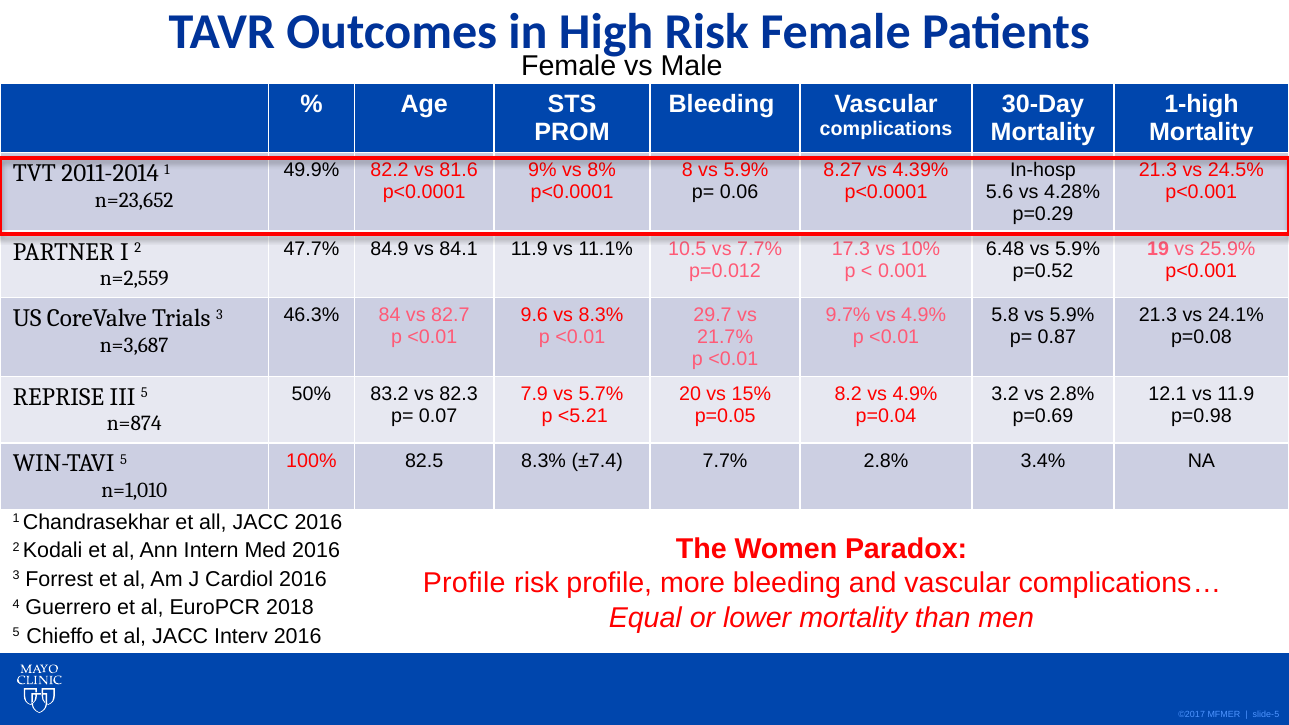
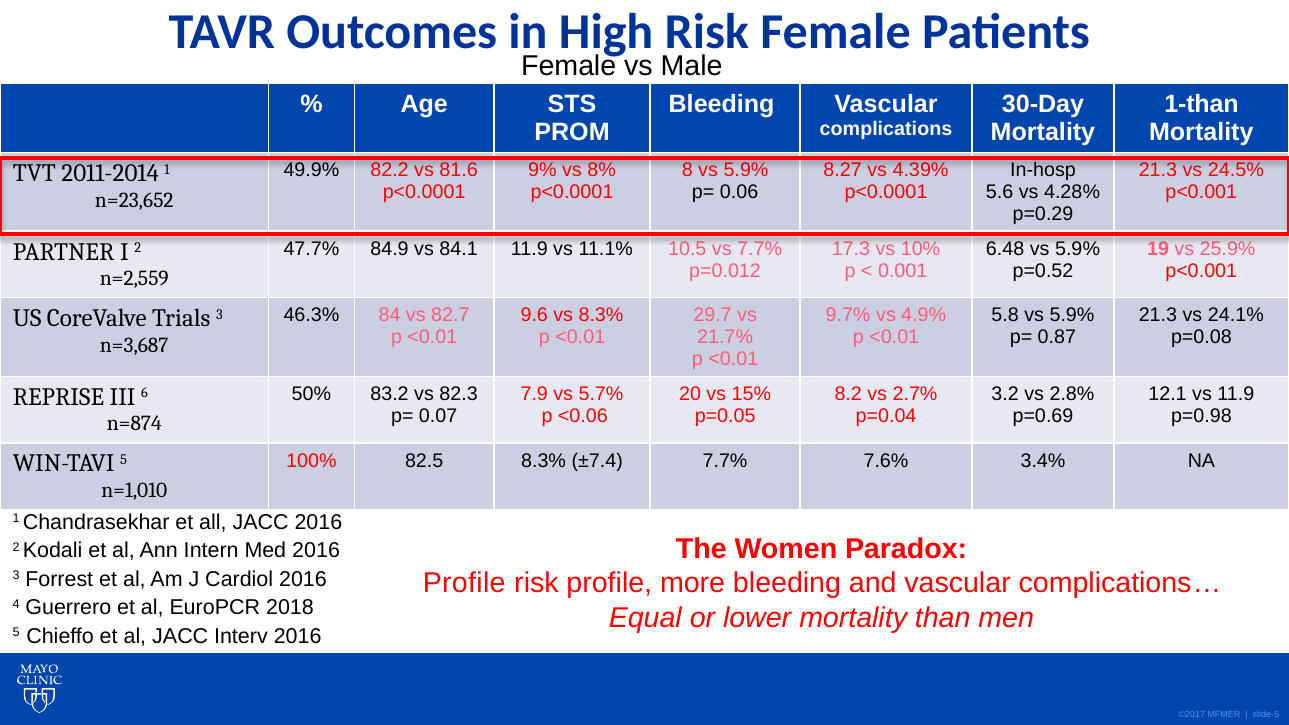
1-high: 1-high -> 1-than (1202, 104)
8.2 vs 4.9%: 4.9% -> 2.7% (915, 394)
III 5: 5 -> 6 (144, 393)
<5.21: <5.21 -> <0.06 (583, 416)
7.7% 2.8%: 2.8% -> 7.6% (886, 461)
